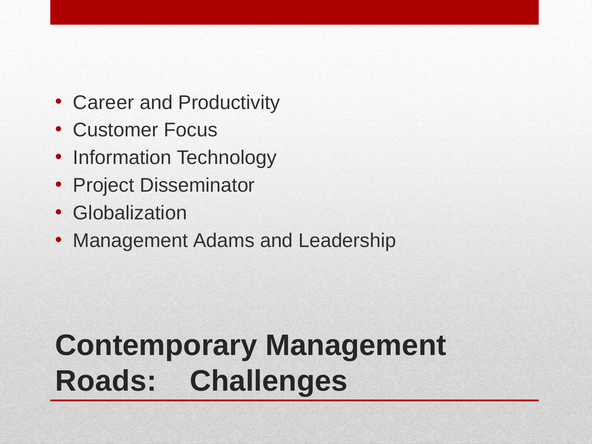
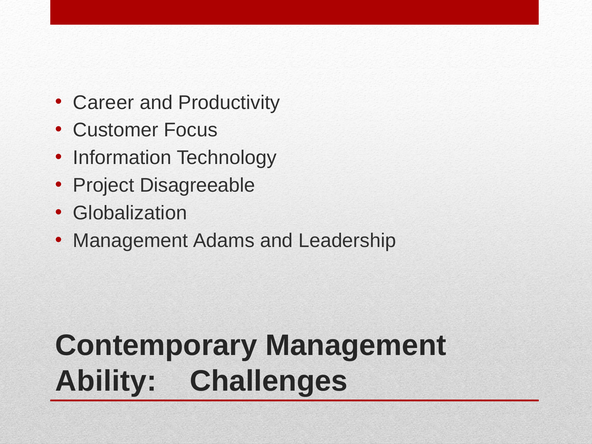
Disseminator: Disseminator -> Disagreeable (197, 185)
Roads: Roads -> Ability (106, 381)
